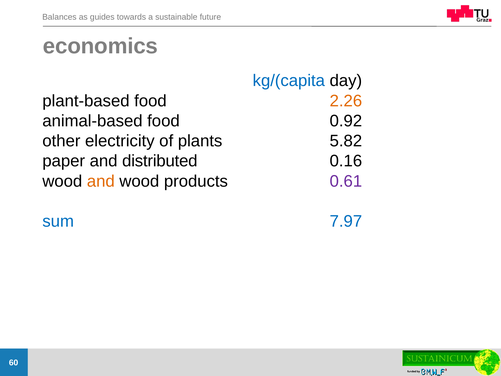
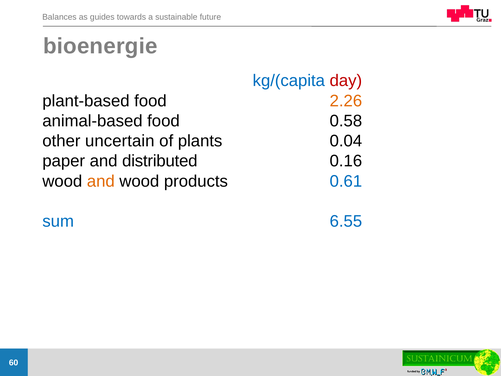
economics: economics -> bioenergie (100, 46)
day colour: black -> red (346, 81)
0.92: 0.92 -> 0.58 (346, 121)
electricity: electricity -> uncertain (120, 141)
5.82: 5.82 -> 0.04 (346, 141)
0.61 colour: purple -> blue (346, 181)
7.97: 7.97 -> 6.55 (346, 221)
